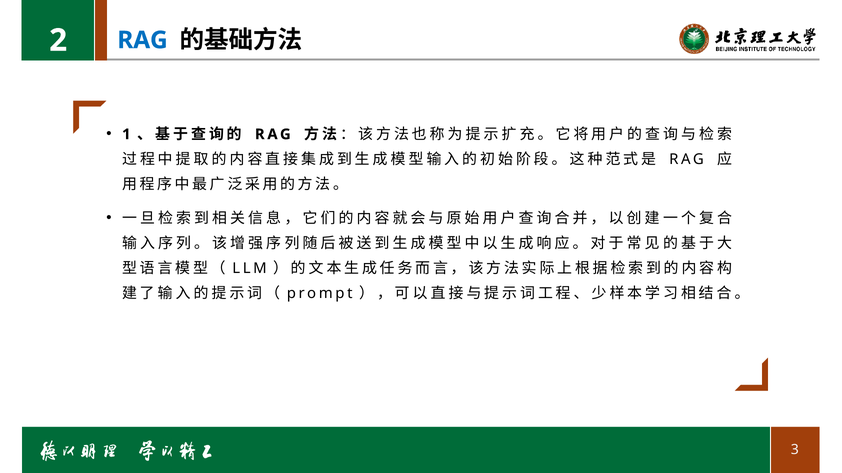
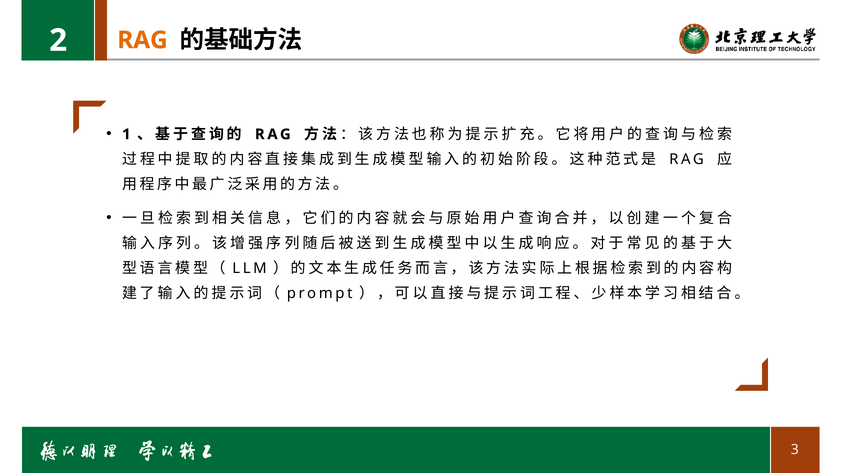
RAG colour: blue -> orange (143, 40)
